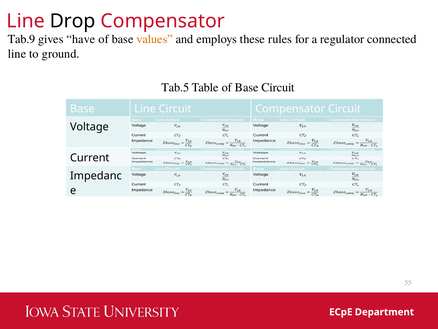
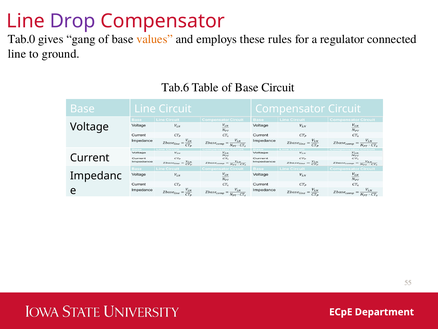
Drop colour: black -> purple (73, 21)
Tab.9: Tab.9 -> Tab.0 (22, 39)
have: have -> gang (81, 39)
Tab.5: Tab.5 -> Tab.6 (175, 87)
